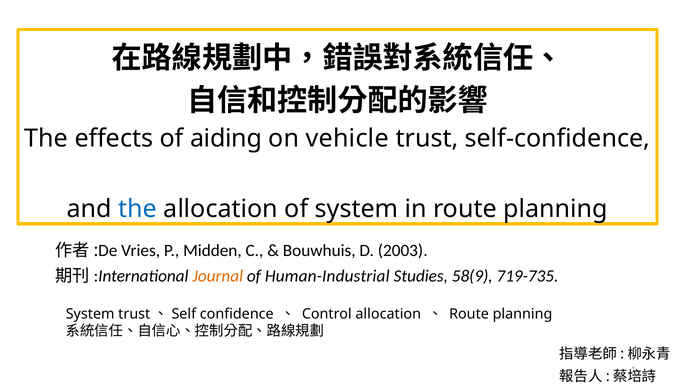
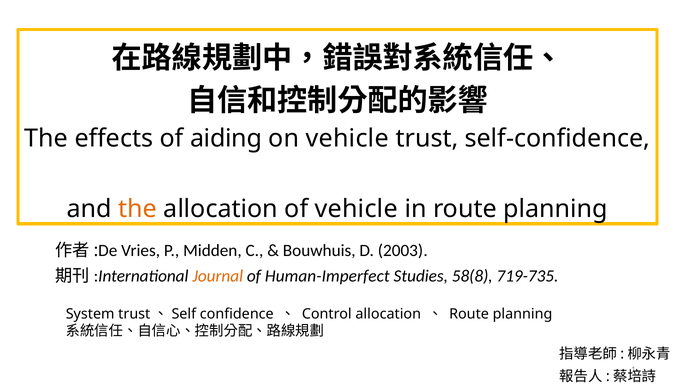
the colour: blue -> orange (138, 209)
of system: system -> vehicle (356, 209)
Human-Industrial: Human-Industrial -> Human-Imperfect (327, 276)
58(9: 58(9 -> 58(8 (472, 276)
